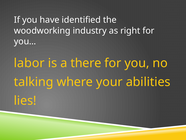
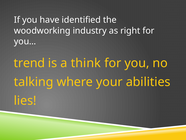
labor: labor -> trend (29, 63)
there: there -> think (86, 63)
